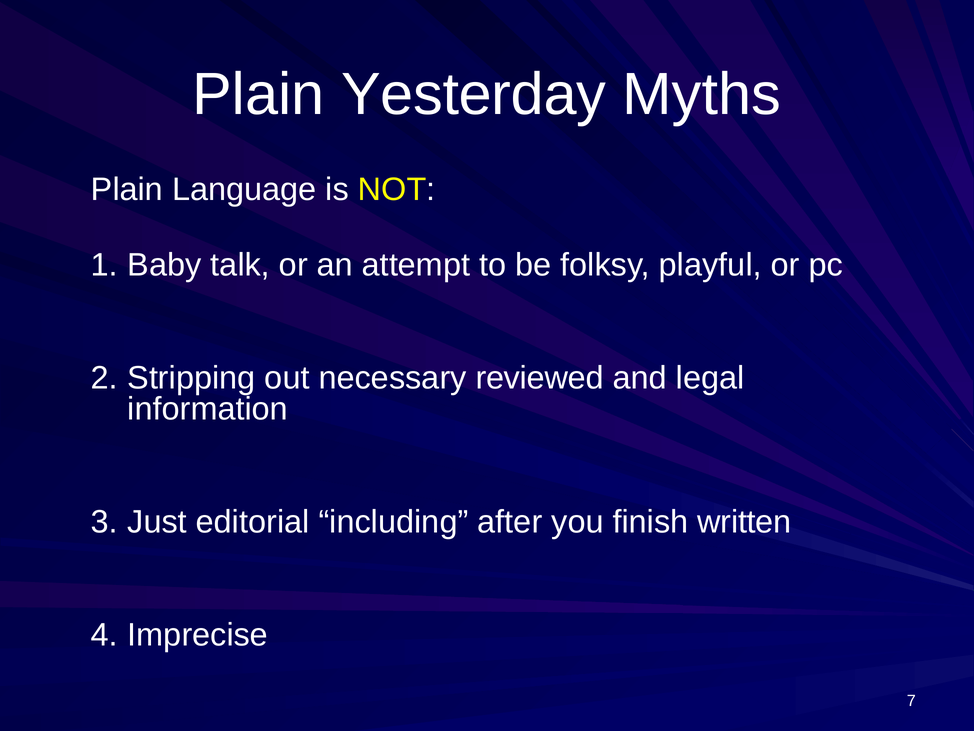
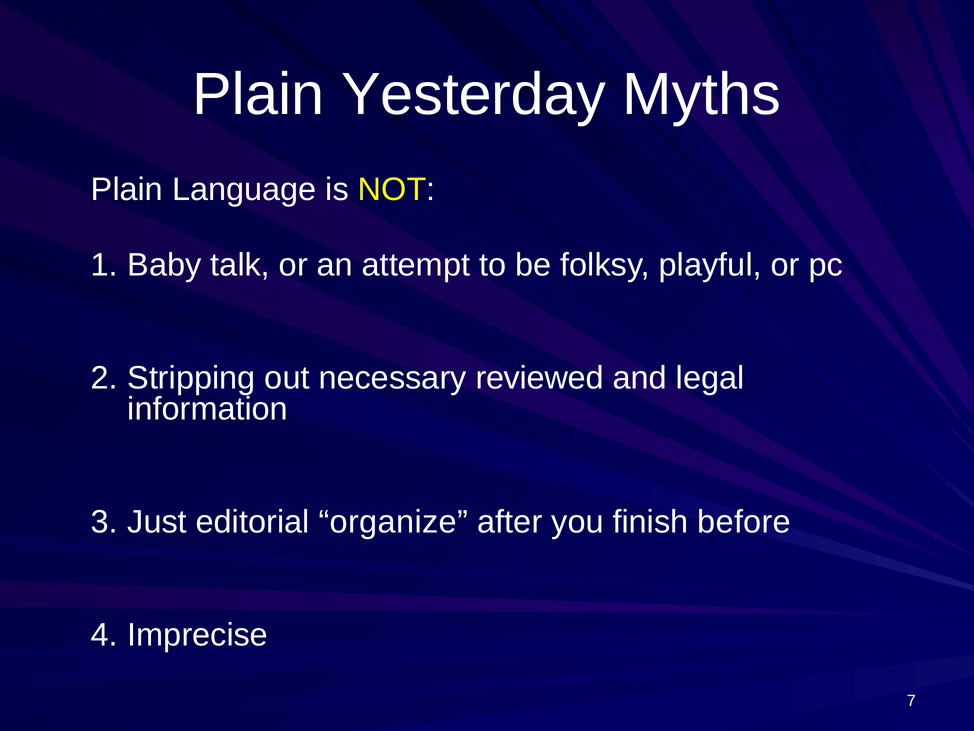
including: including -> organize (393, 522)
written: written -> before (744, 522)
